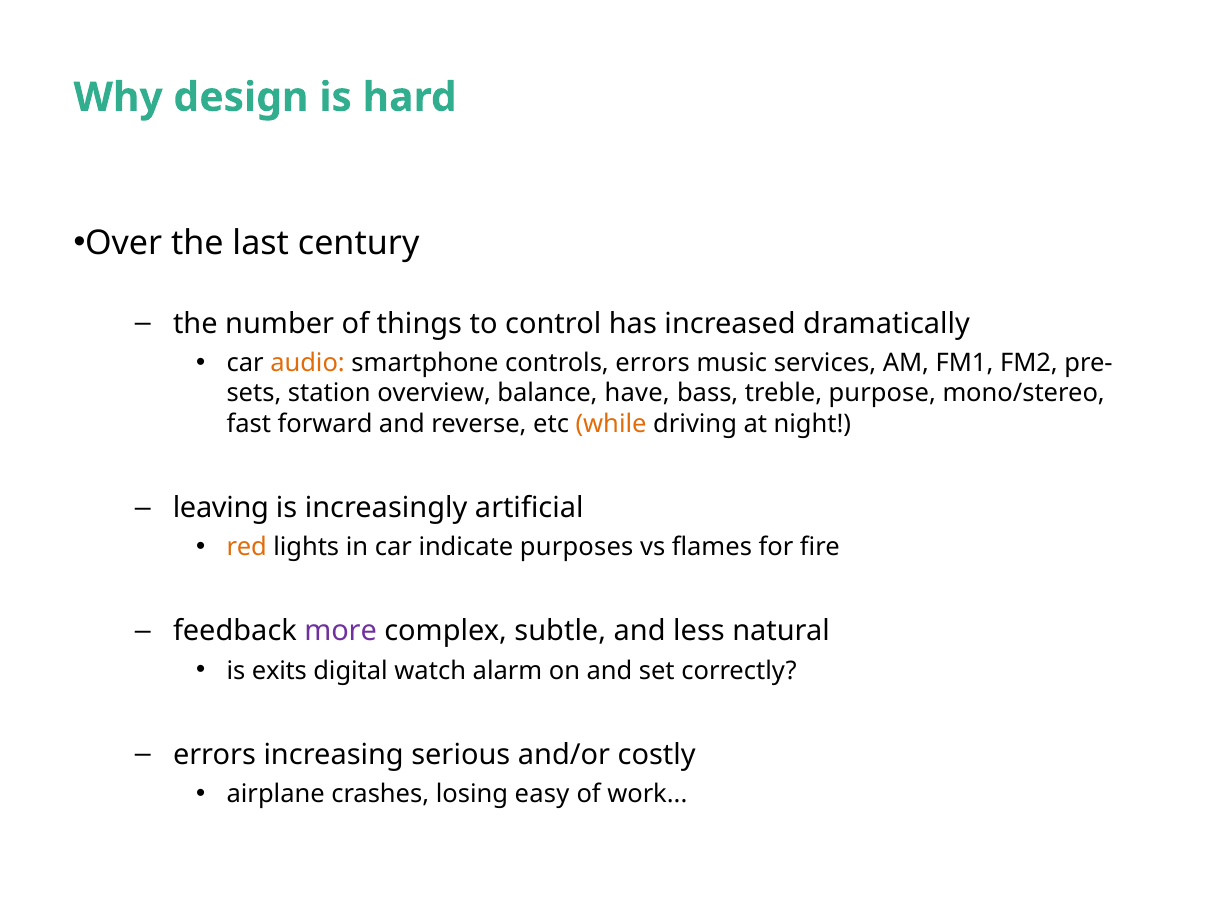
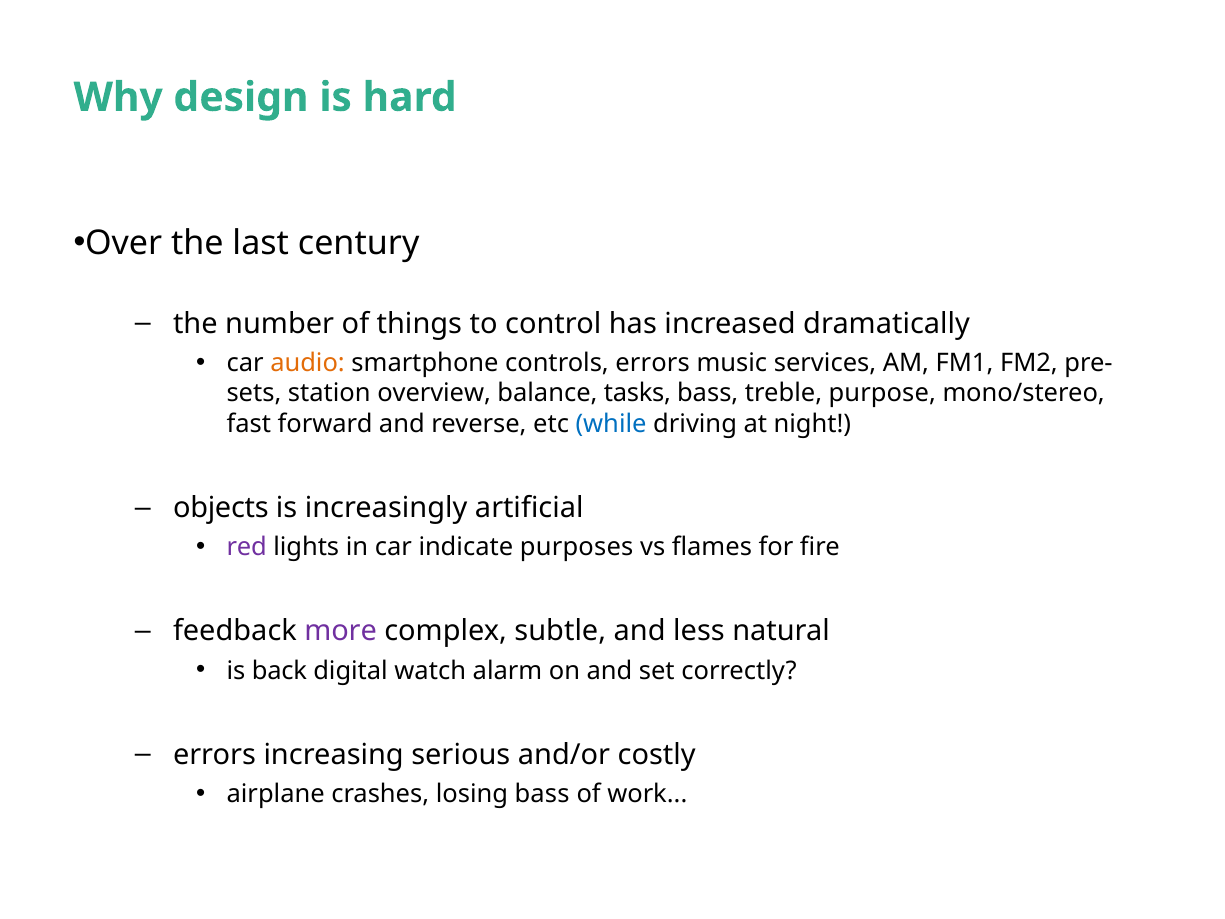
have: have -> tasks (637, 393)
while colour: orange -> blue (611, 424)
leaving: leaving -> objects (221, 508)
red colour: orange -> purple (247, 547)
exits: exits -> back (279, 670)
losing easy: easy -> bass (542, 794)
